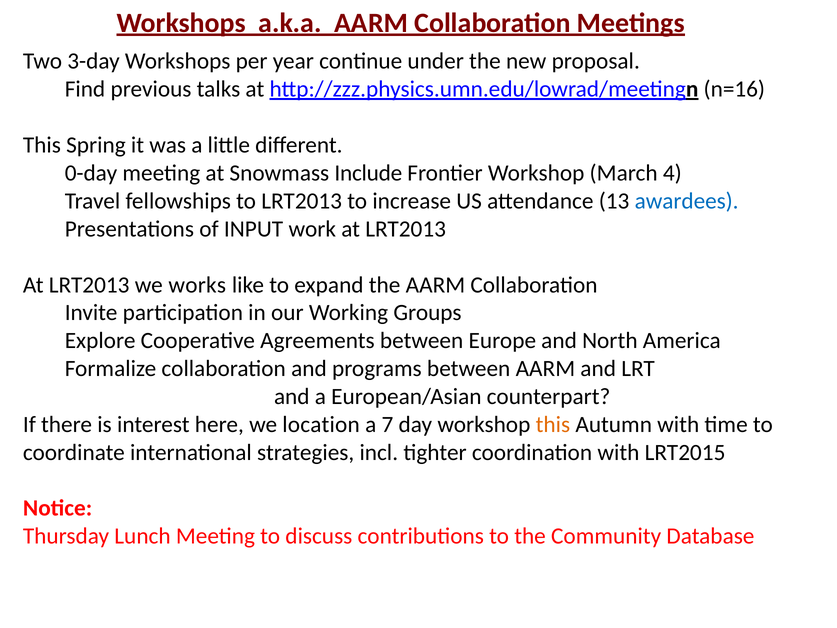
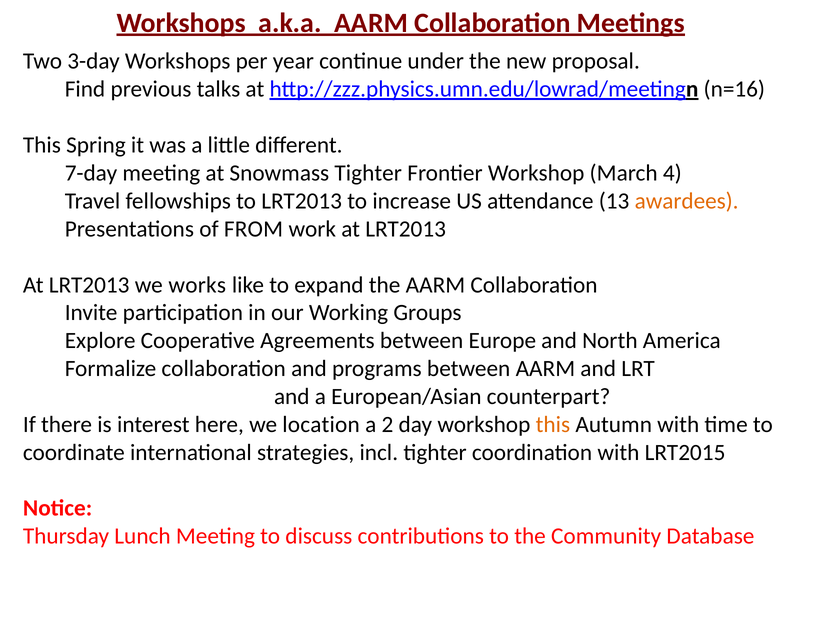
0-day: 0-day -> 7-day (91, 173)
Snowmass Include: Include -> Tighter (368, 173)
awardees colour: blue -> orange (687, 201)
INPUT: INPUT -> FROM (253, 229)
7: 7 -> 2 (387, 424)
